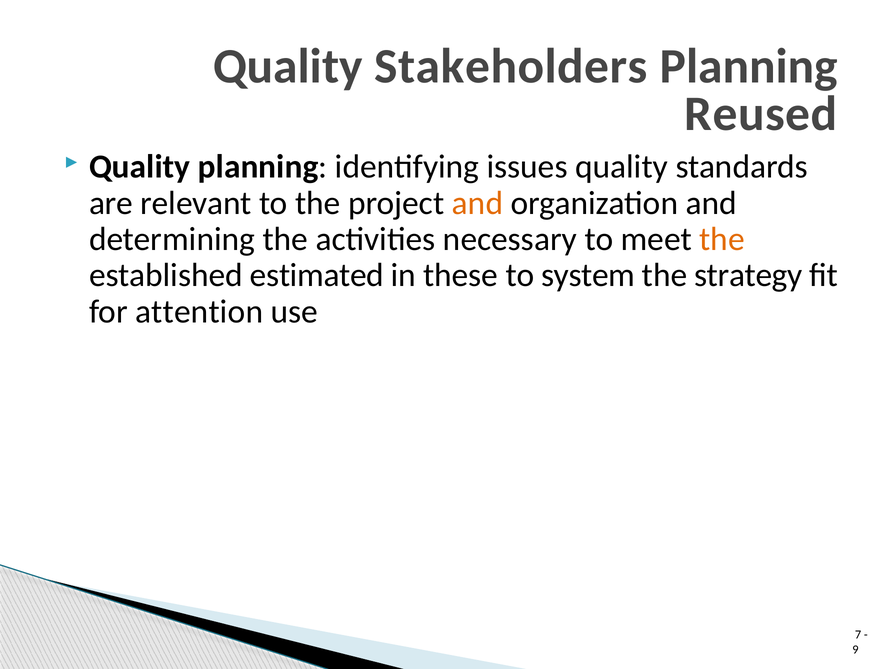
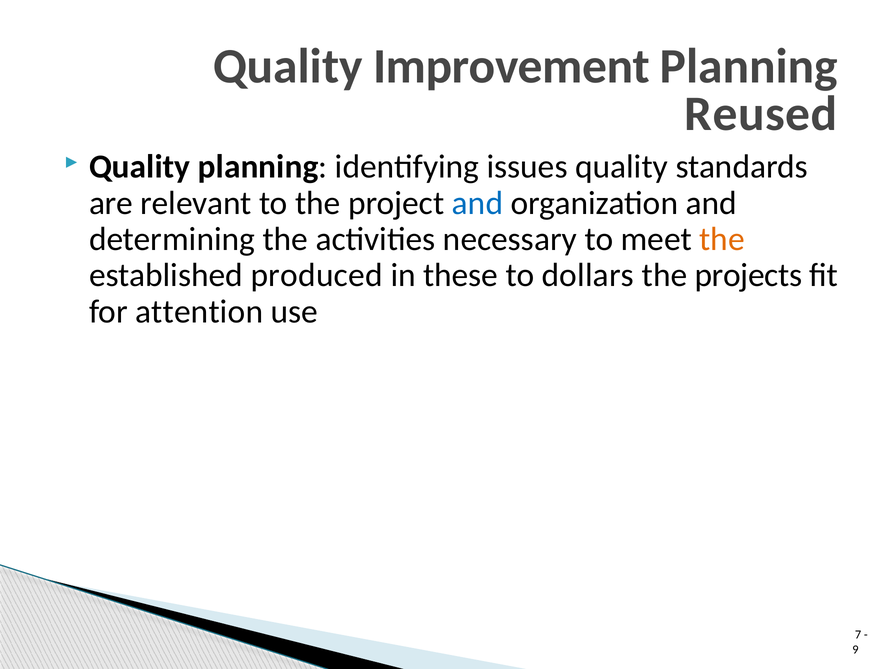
Stakeholders: Stakeholders -> Improvement (512, 66)
and colour: orange -> blue (478, 203)
estimated: estimated -> produced (317, 275)
system: system -> dollars (588, 275)
strategy: strategy -> projects (748, 275)
